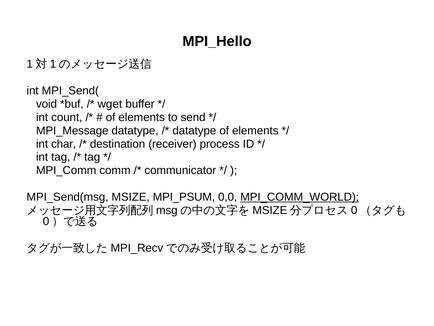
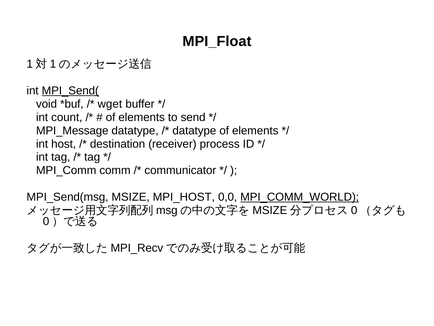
MPI_Hello: MPI_Hello -> MPI_Float (217, 41)
MPI_Send( underline: none -> present (70, 91)
char: char -> host (64, 144)
MPI_PSUM: MPI_PSUM -> MPI_HOST (184, 197)
